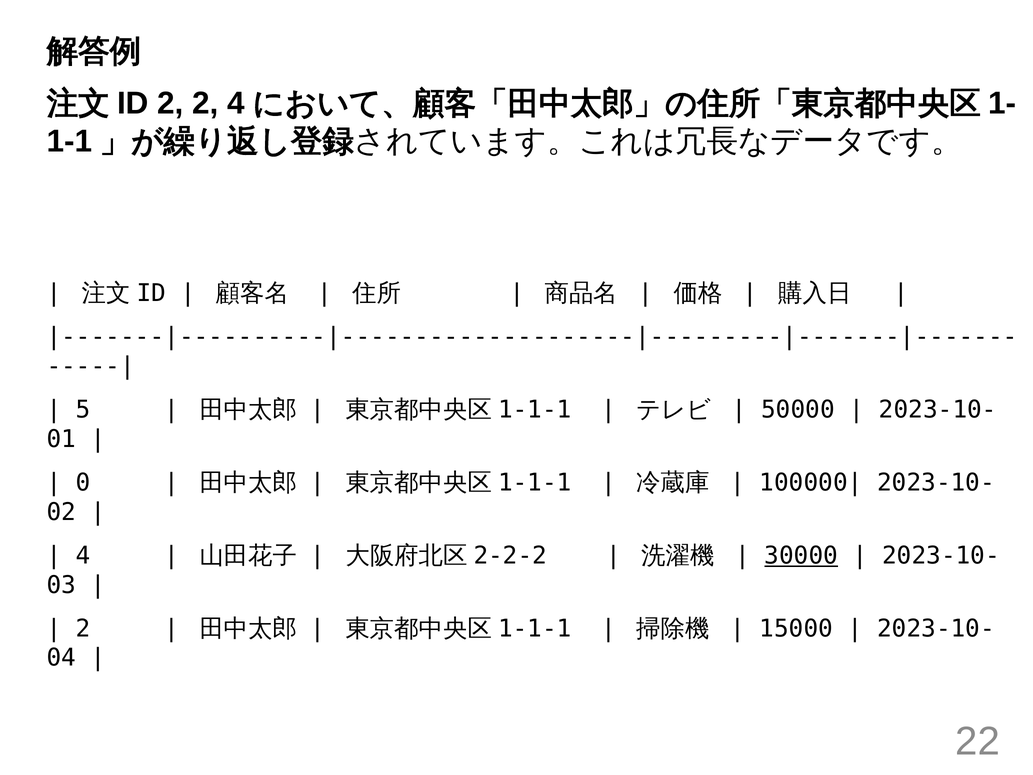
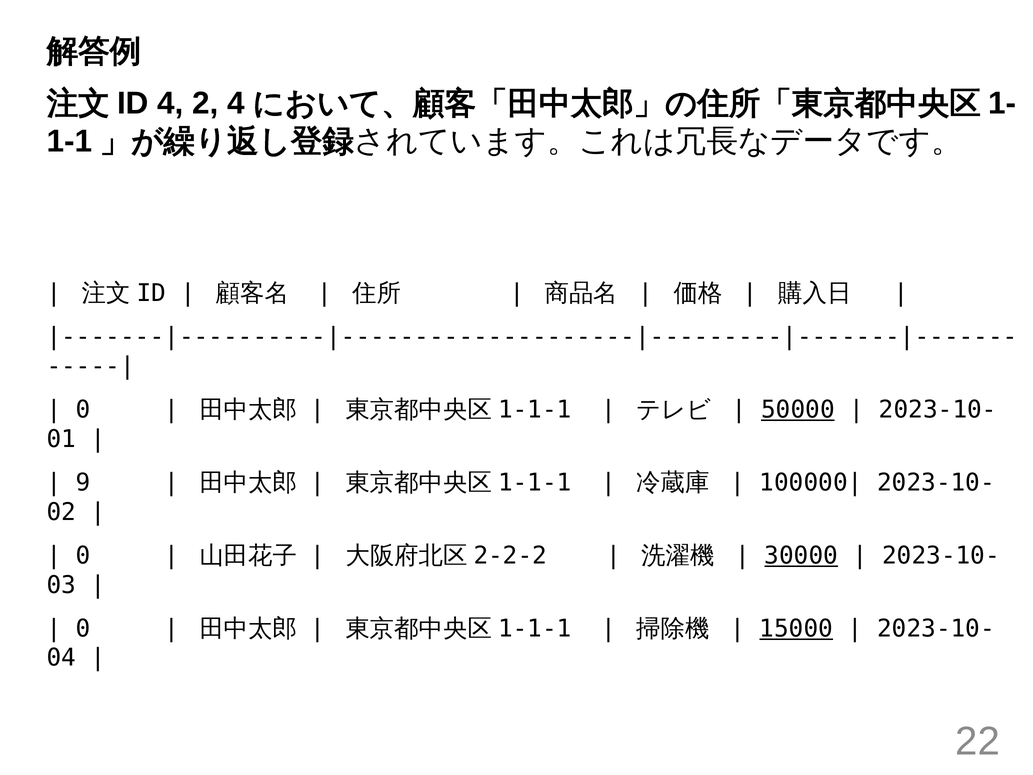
2: 2 -> 4 (170, 103)
5: 5 -> 0 (83, 410)
50000 underline: none -> present (798, 410)
0: 0 -> 9 (83, 483)
4: 4 -> 0 (83, 556)
2: 2 -> 0 (83, 628)
15000 underline: none -> present (796, 628)
